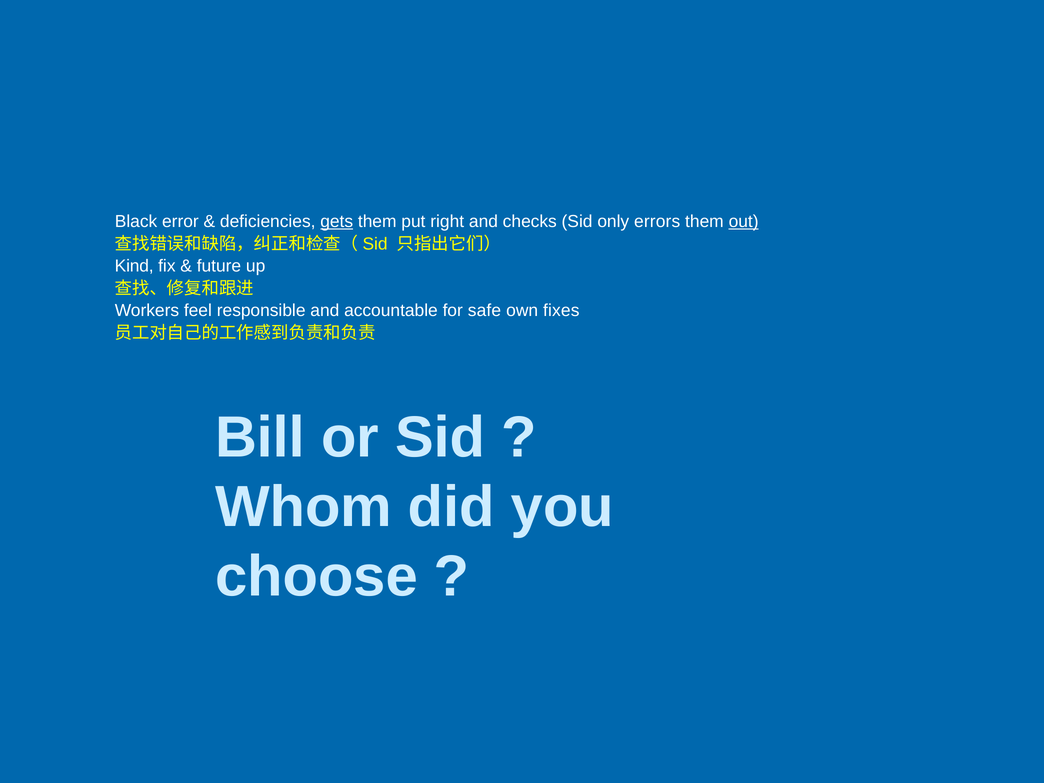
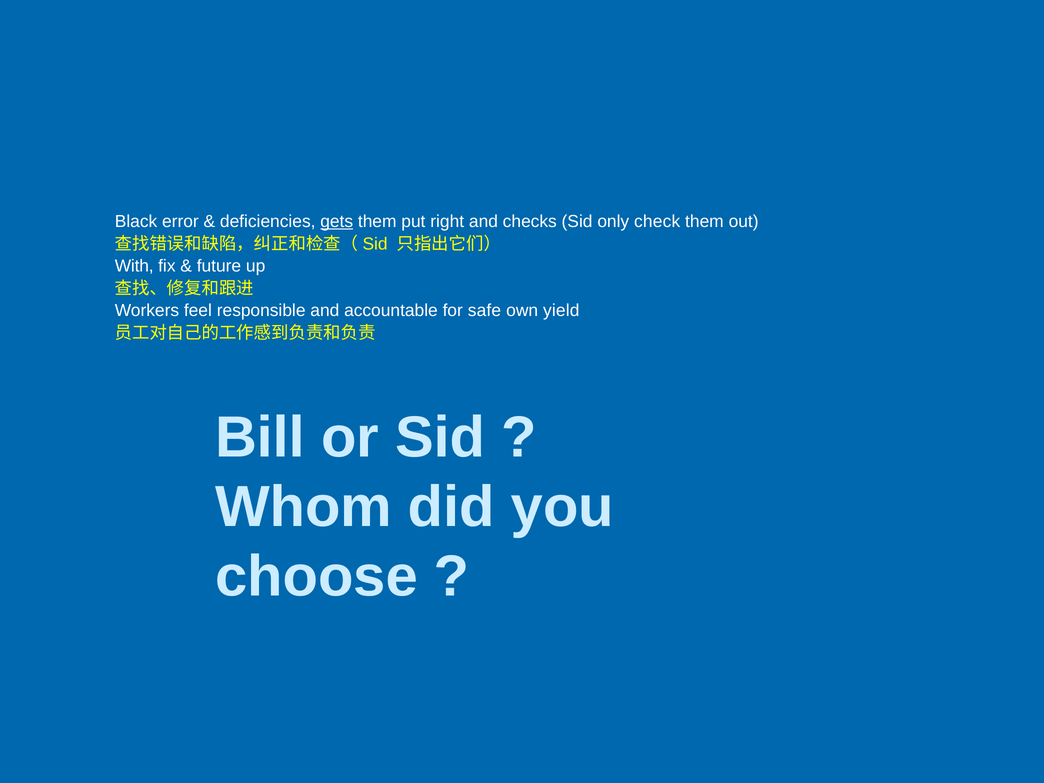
errors: errors -> check (657, 222)
out underline: present -> none (744, 222)
Kind: Kind -> With (134, 266)
fixes: fixes -> yield (561, 311)
